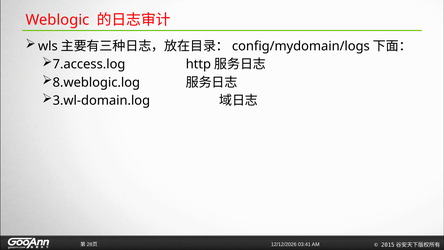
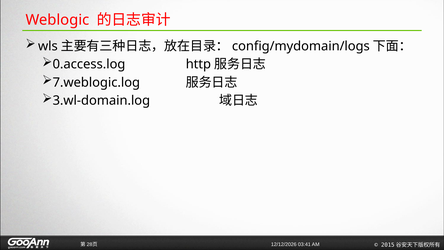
7.access.log: 7.access.log -> 0.access.log (89, 64)
8.weblogic.log: 8.weblogic.log -> 7.weblogic.log (96, 82)
